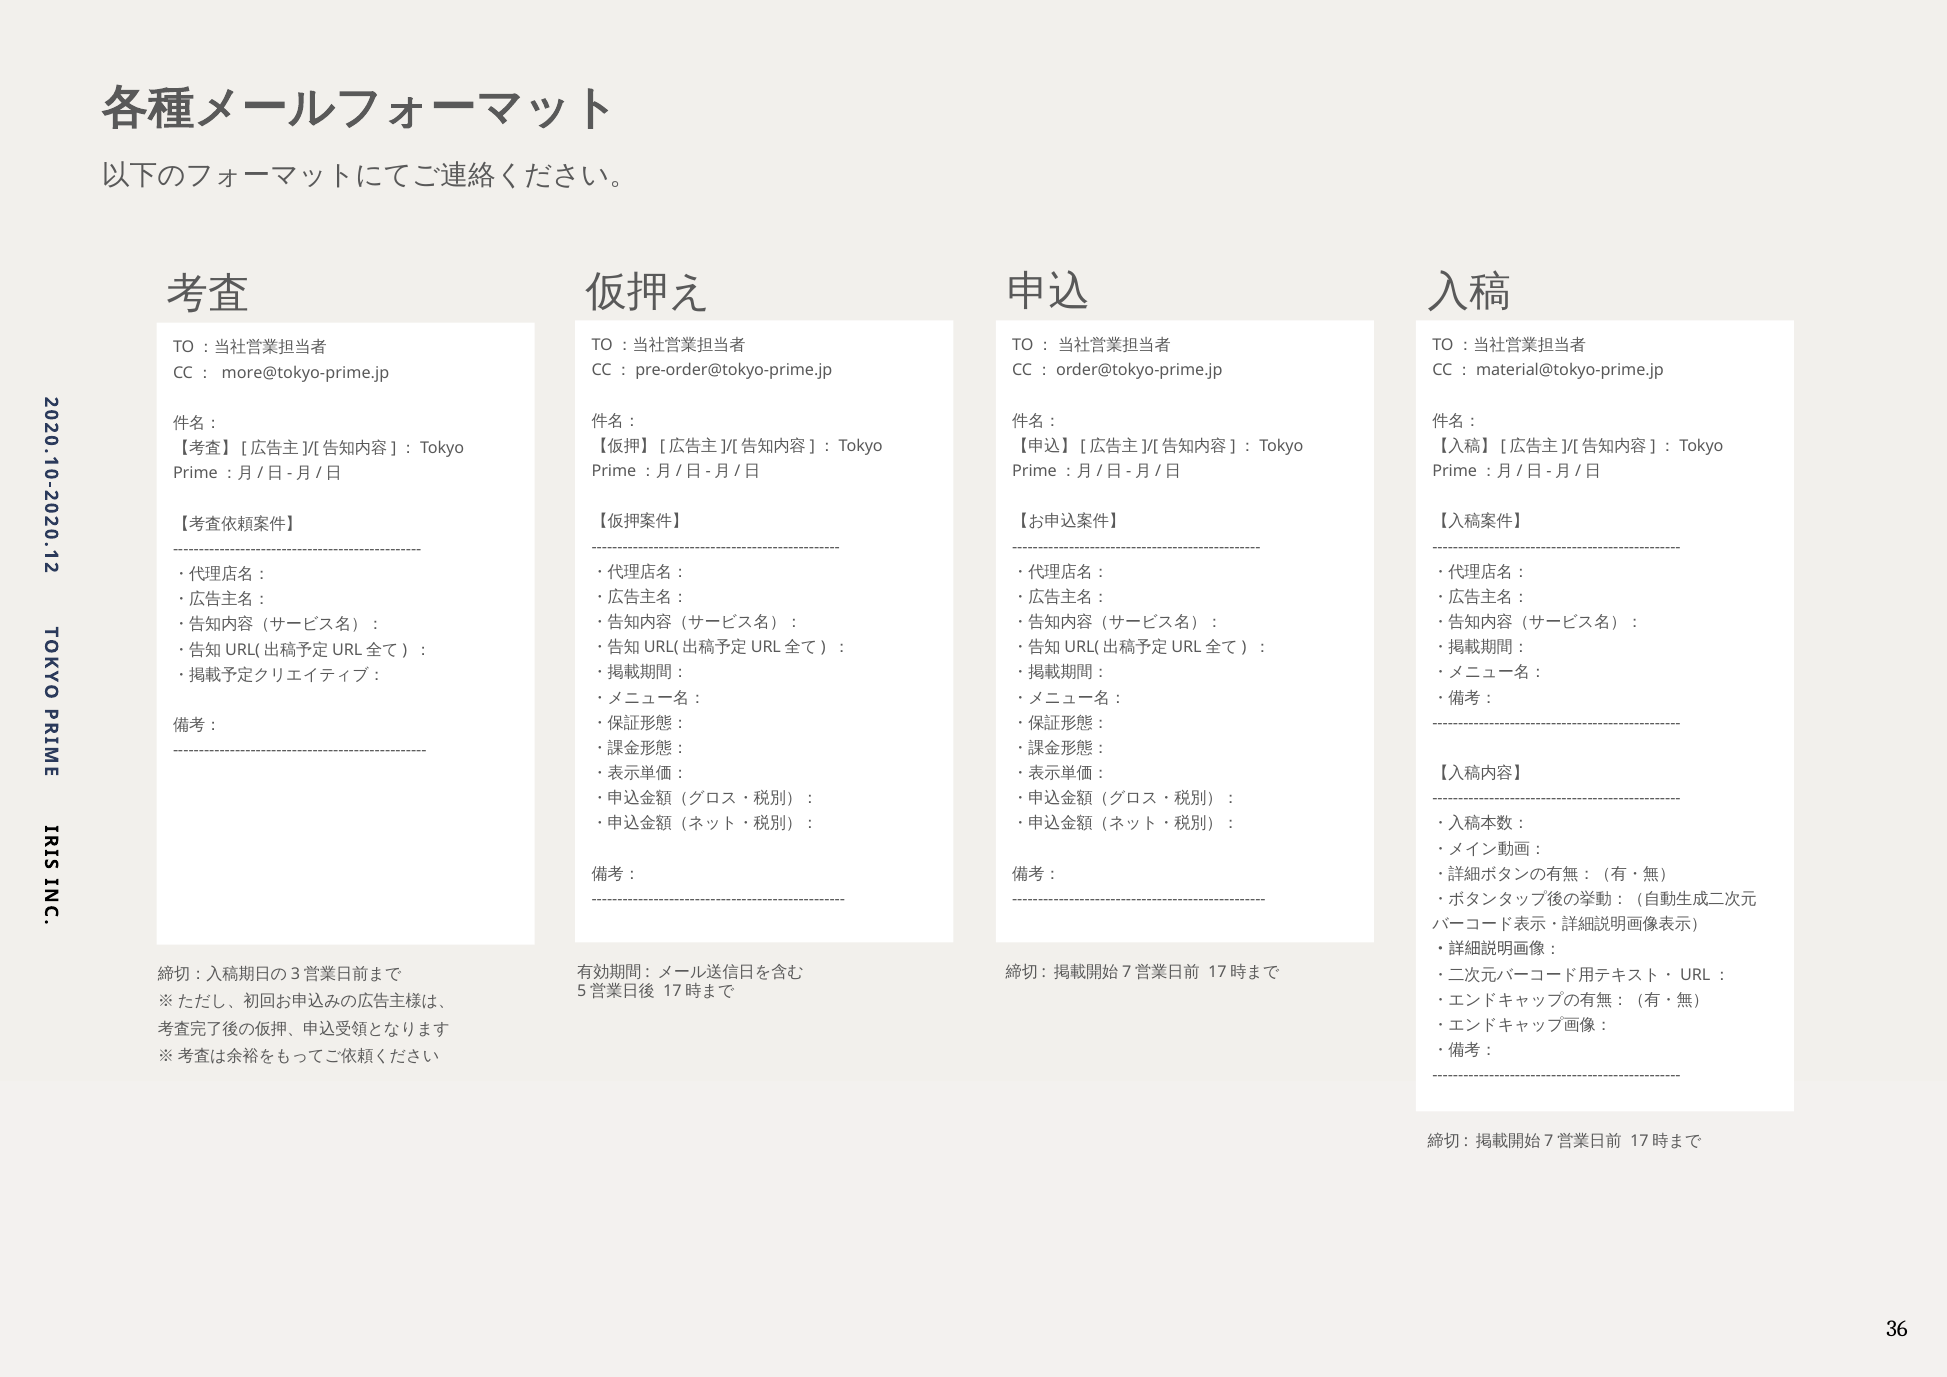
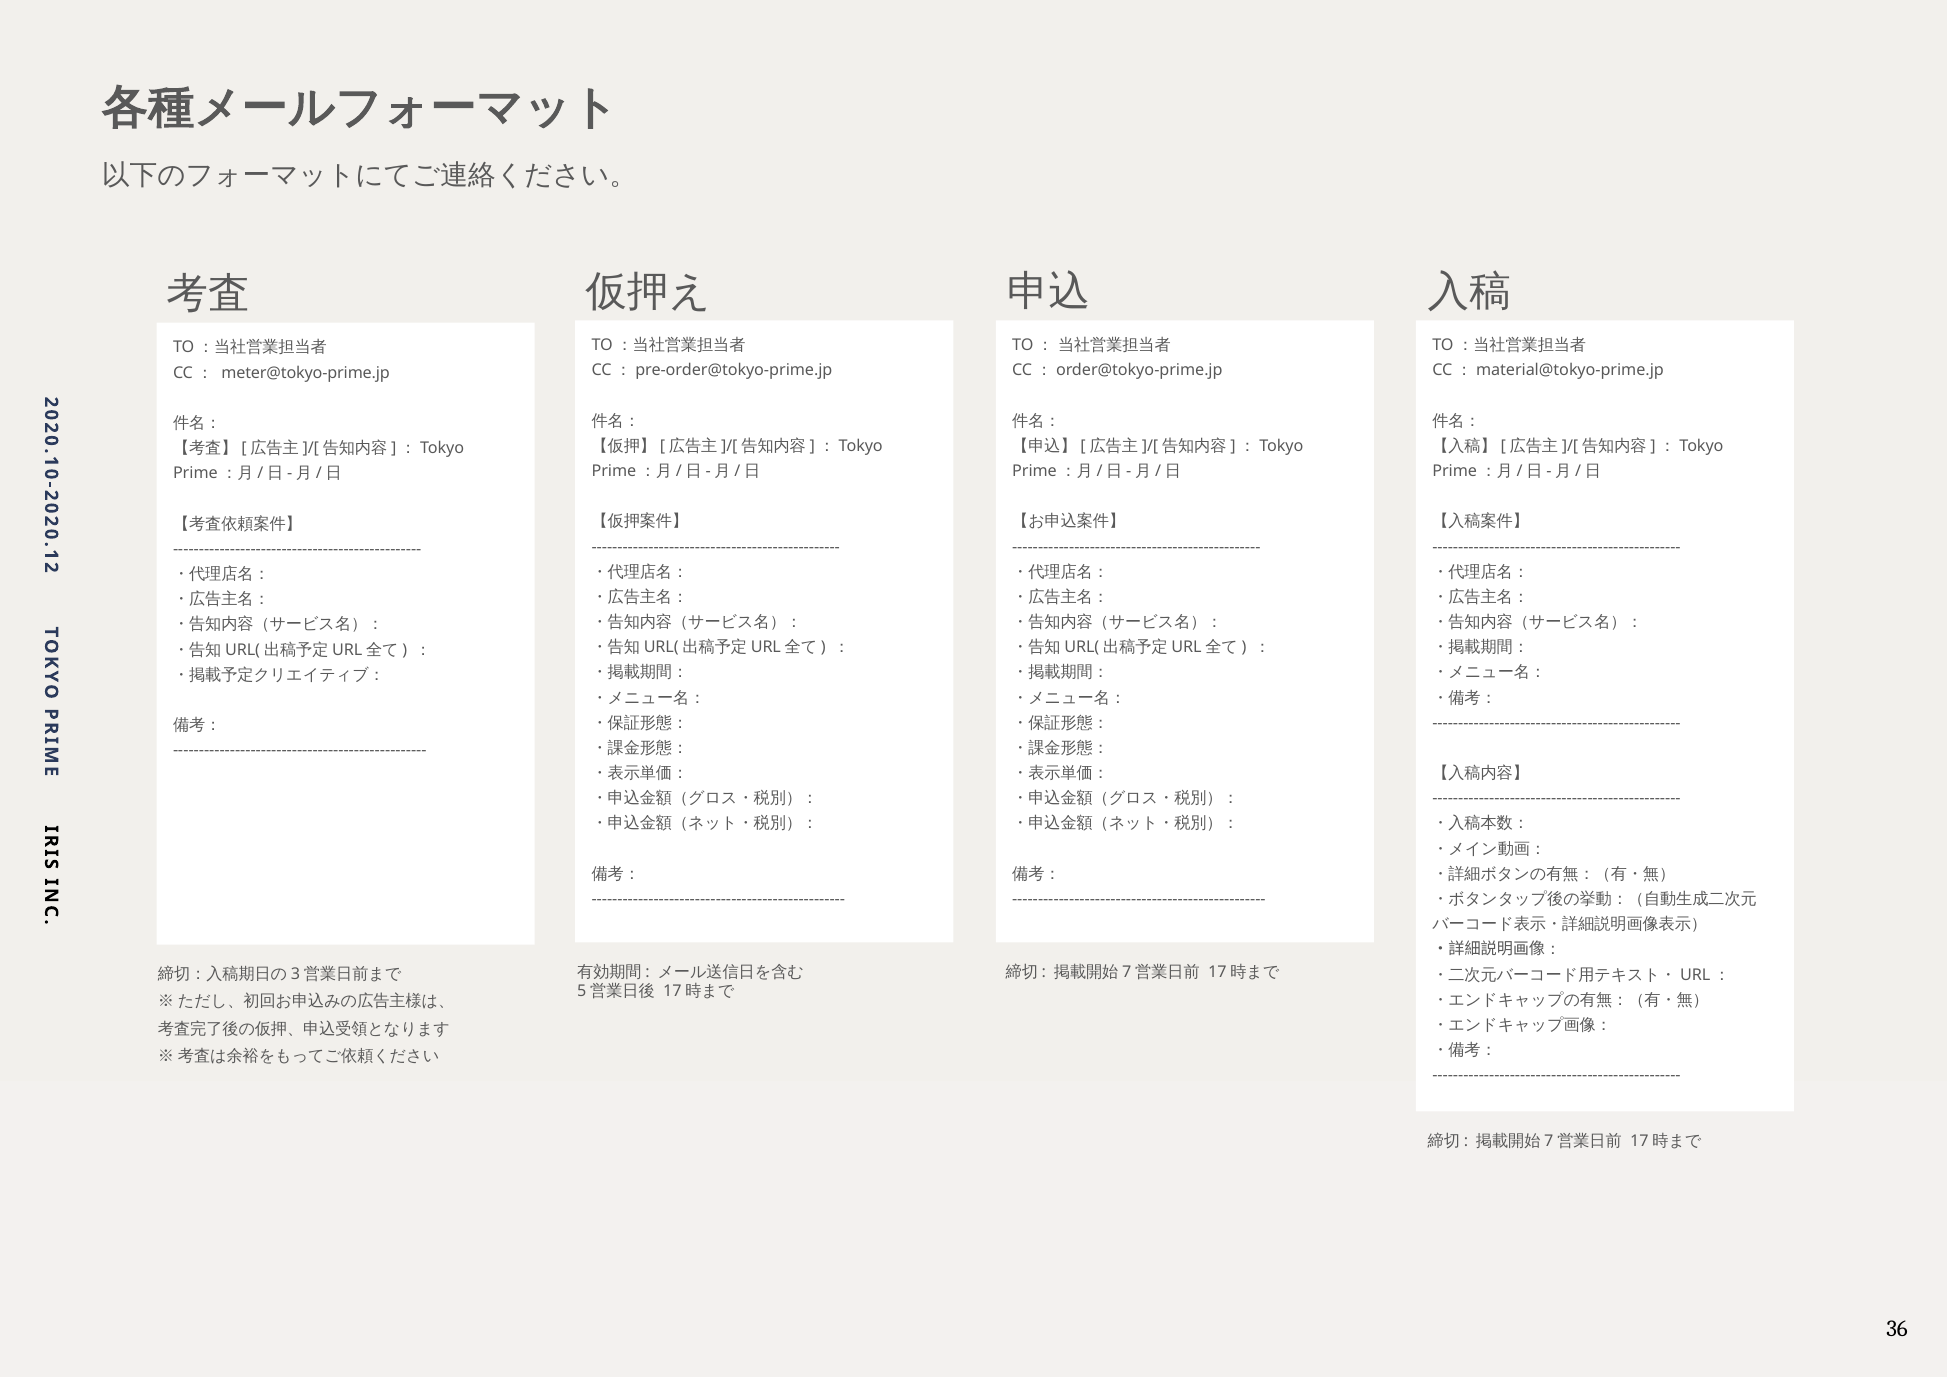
more@tokyo-prime.jp: more@tokyo-prime.jp -> meter@tokyo-prime.jp (306, 373)
